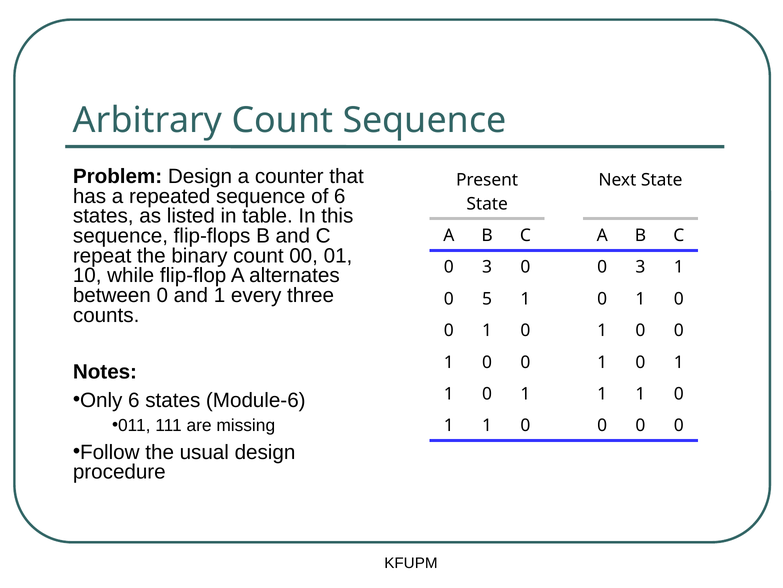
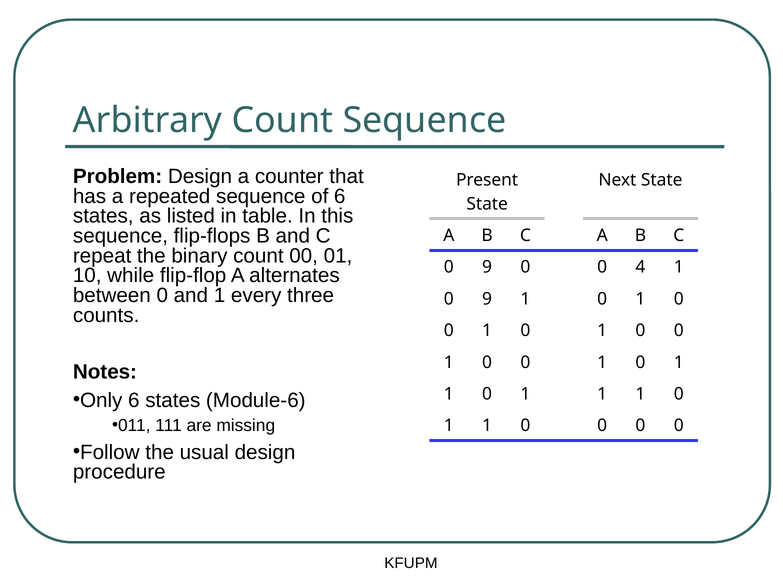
3: 3 -> 9 (487, 267)
0 0 3: 3 -> 4 (640, 267)
5: 5 -> 9 (487, 299)
